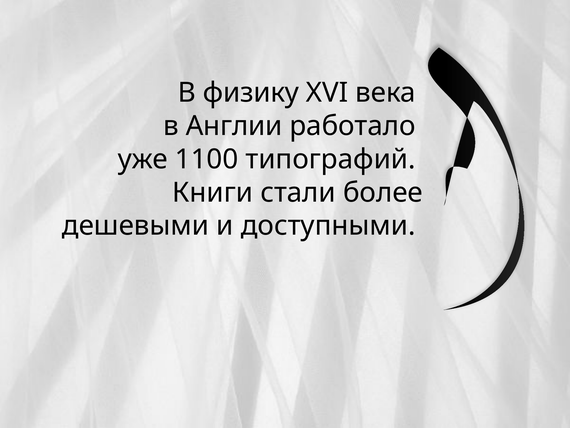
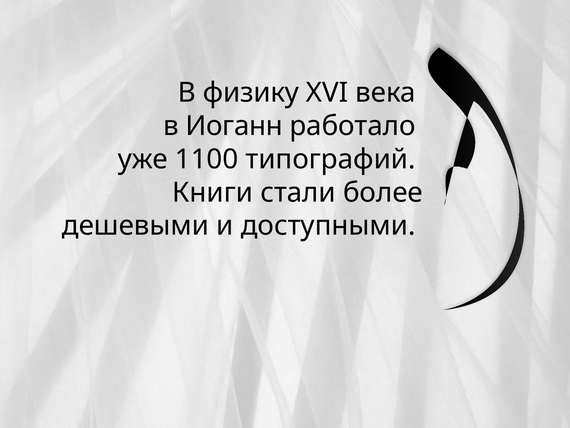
Англии: Англии -> Иоганн (234, 126)
